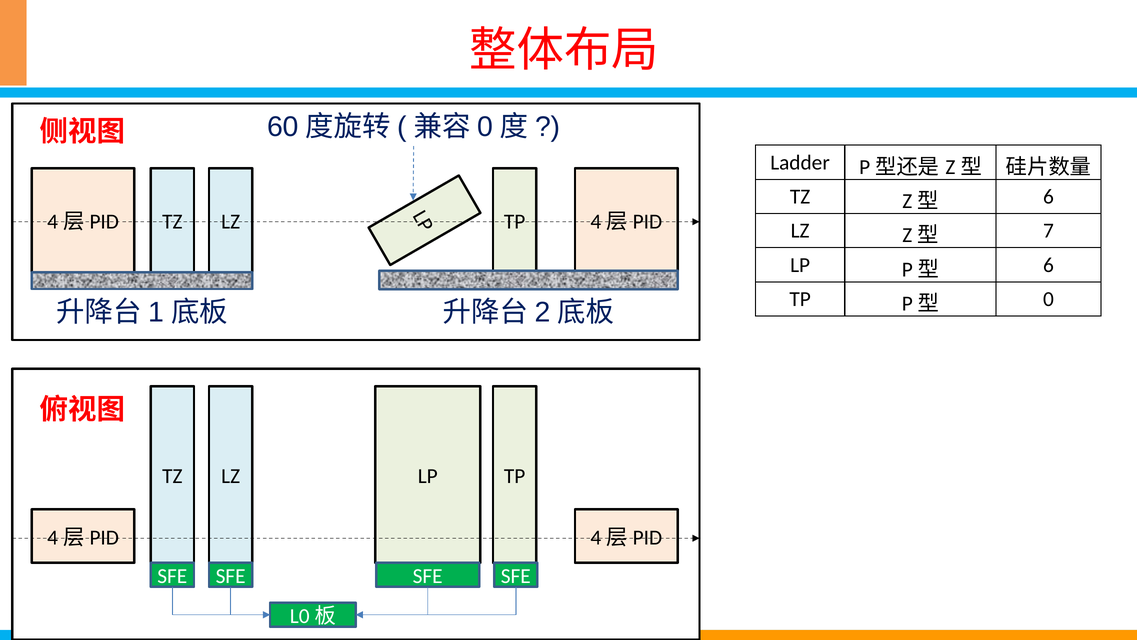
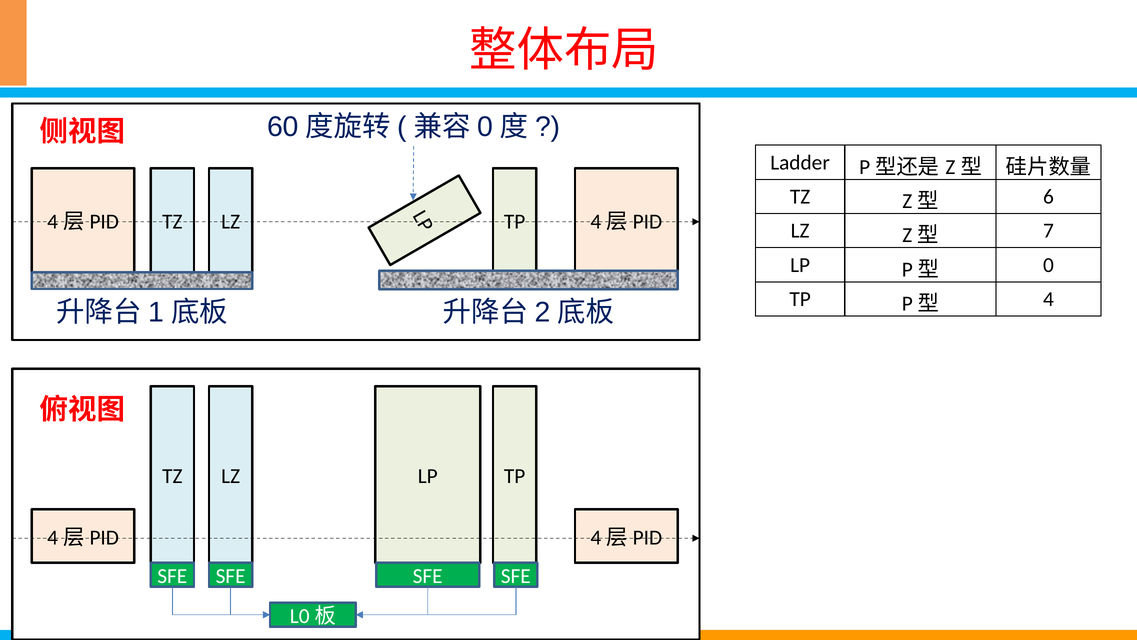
6: 6 -> 0 (1048, 265)
0: 0 -> 4 (1048, 299)
